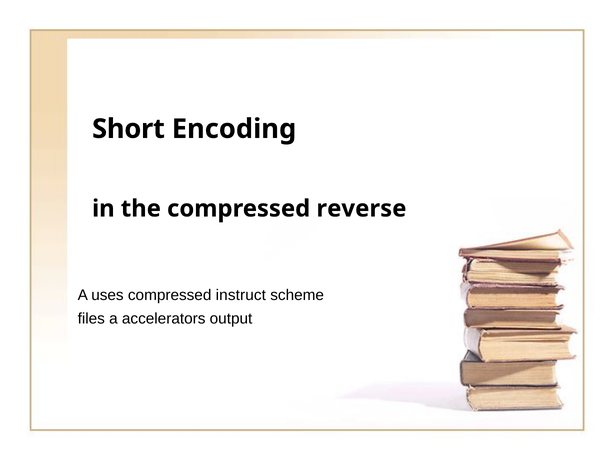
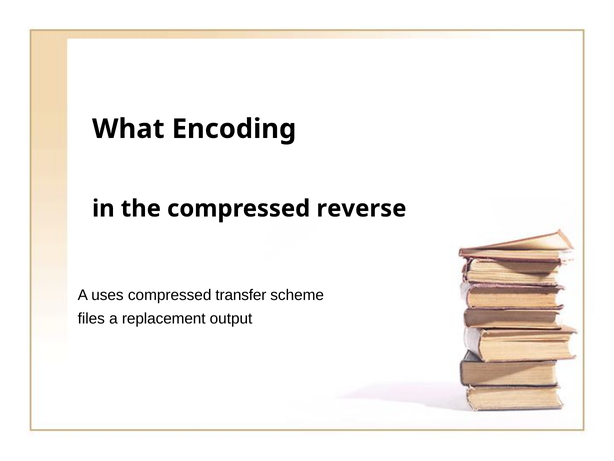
Short: Short -> What (128, 129)
instruct: instruct -> transfer (241, 295)
accelerators: accelerators -> replacement (164, 318)
